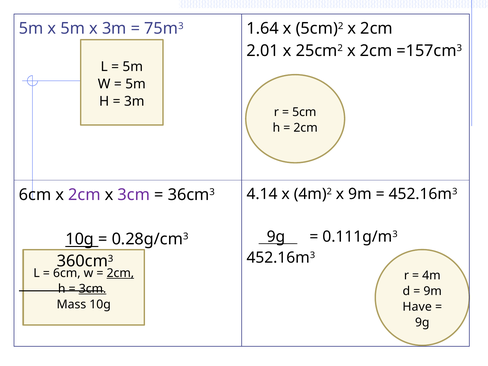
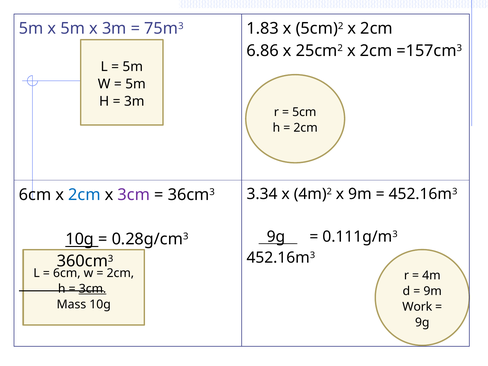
1.64: 1.64 -> 1.83 (263, 29)
2.01: 2.01 -> 6.86 (263, 51)
4.14: 4.14 -> 3.34 (262, 194)
2cm colour: purple -> blue (84, 195)
2cm underline: present -> none (120, 273)
Have: Have -> Work (417, 307)
